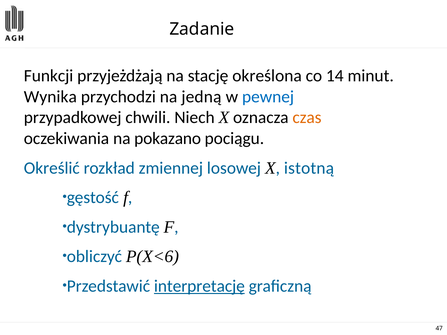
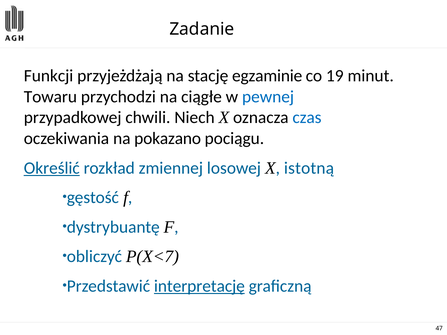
określona: określona -> egzaminie (267, 76)
14: 14 -> 19 (335, 76)
Wynika: Wynika -> Towaru (50, 97)
jedną: jedną -> ciągłe (201, 97)
czas colour: orange -> blue (307, 118)
Określić underline: none -> present (52, 168)
P(X<6: P(X<6 -> P(X<7 (152, 257)
